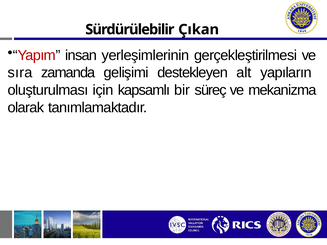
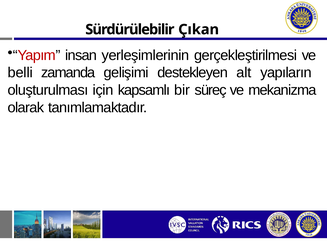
sıra: sıra -> belli (20, 73)
